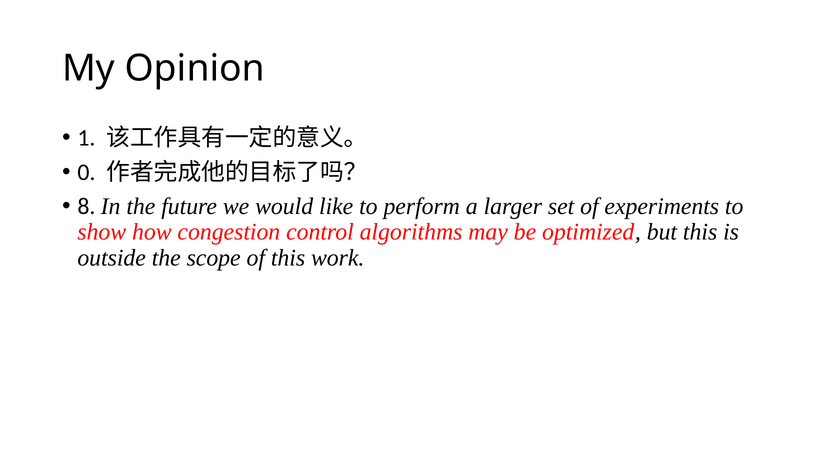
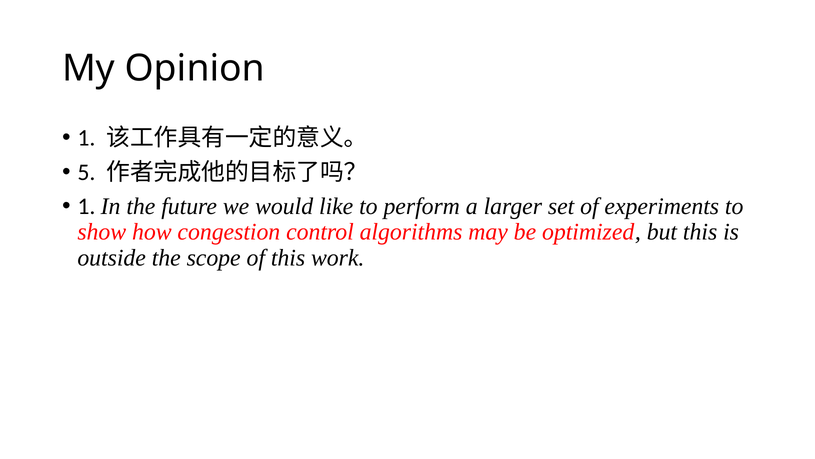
0: 0 -> 5 (86, 172)
8: 8 -> 1 (86, 206)
